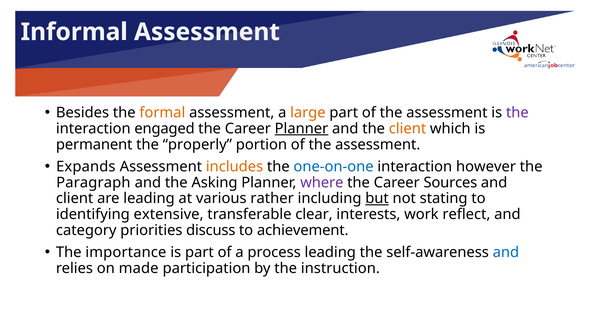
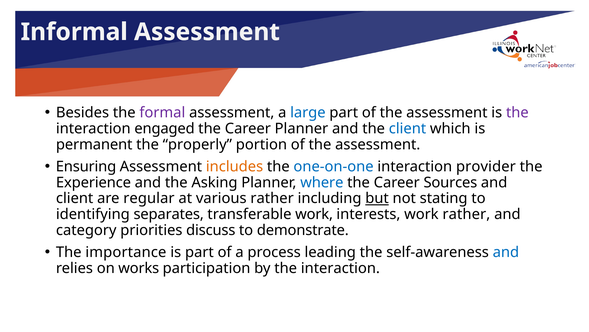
formal colour: orange -> purple (162, 112)
large colour: orange -> blue (308, 112)
Planner underline: present -> none (301, 128)
client colour: orange -> blue (407, 128)
Expands: Expands -> Ensuring (86, 166)
however: however -> provider (486, 166)
Paragraph: Paragraph -> Experience (93, 182)
where colour: purple -> blue (322, 182)
are leading: leading -> regular (149, 198)
extensive: extensive -> separates (169, 214)
transferable clear: clear -> work (314, 214)
work reflect: reflect -> rather (466, 214)
achievement: achievement -> demonstrate (303, 230)
made: made -> works (139, 268)
by the instruction: instruction -> interaction (340, 268)
